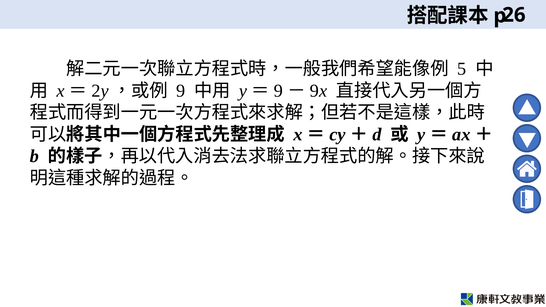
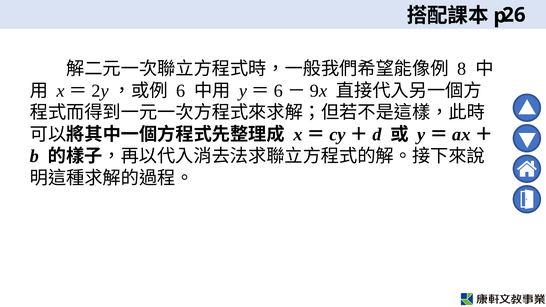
5: 5 -> 8 (462, 69)
9: 9 -> 6 (181, 91)
9: 9 -> 6 (278, 91)
